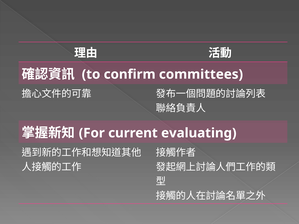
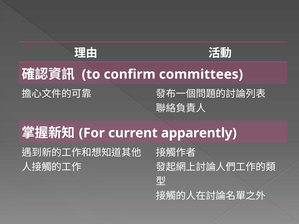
evaluating: evaluating -> apparently (199, 133)
